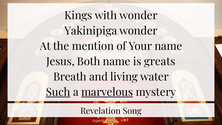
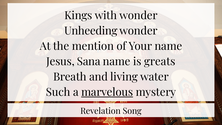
Yakinipiga: Yakinipiga -> Unheeding (91, 31)
Both: Both -> Sana (89, 61)
Such underline: present -> none (58, 92)
